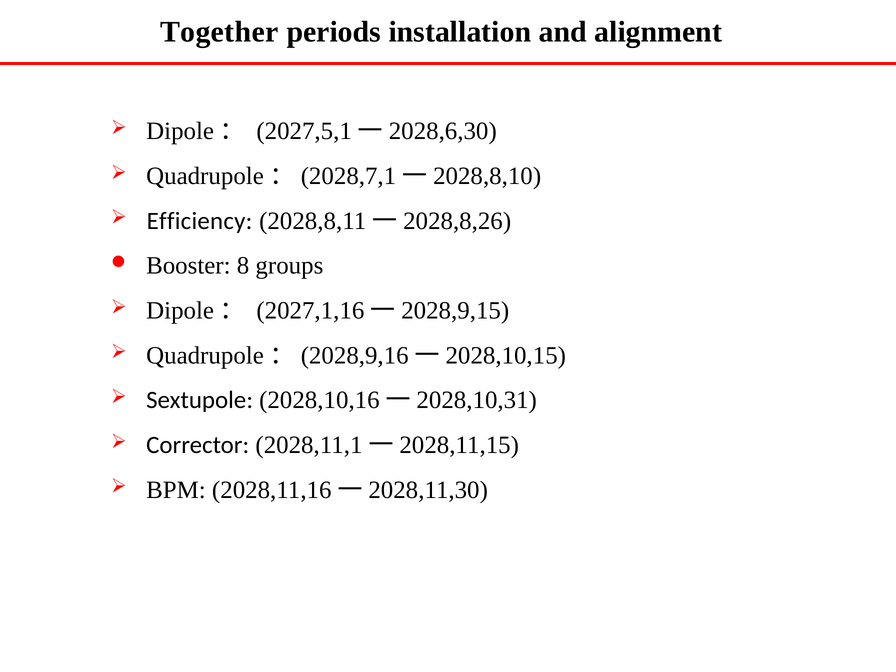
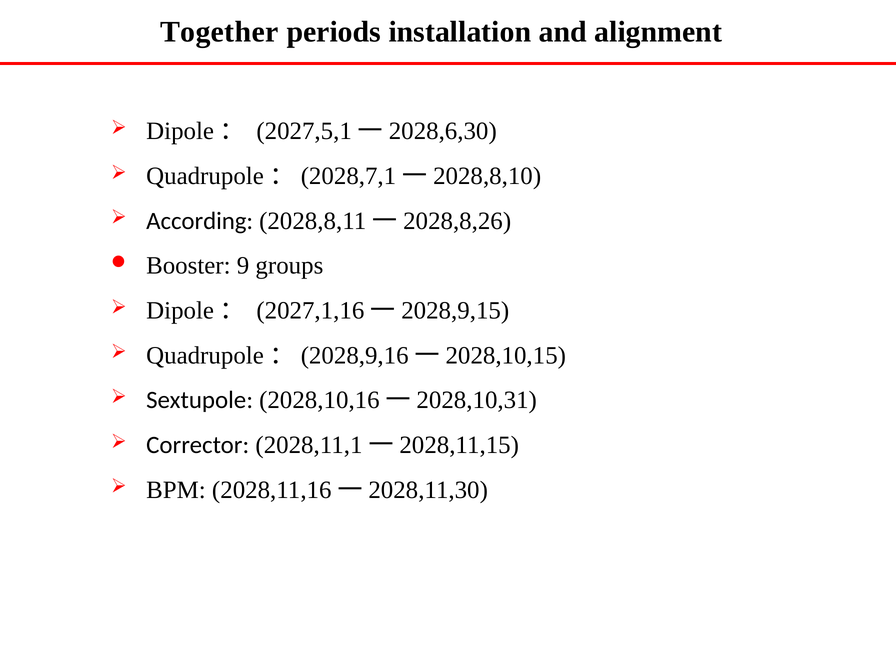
Efficiency: Efficiency -> According (200, 221)
8: 8 -> 9 (243, 266)
